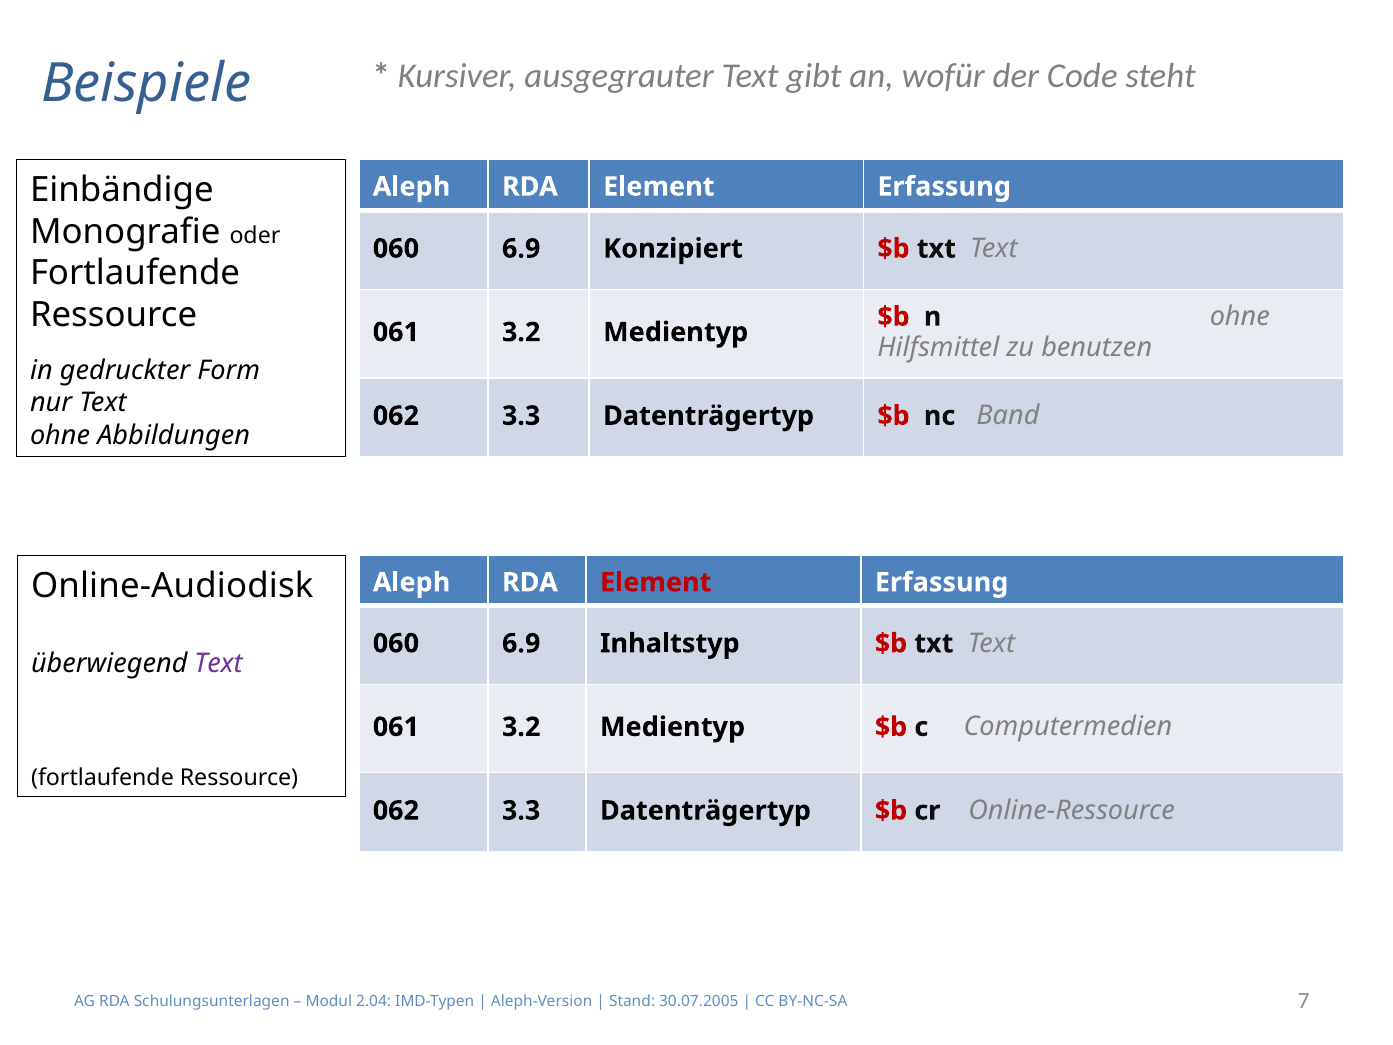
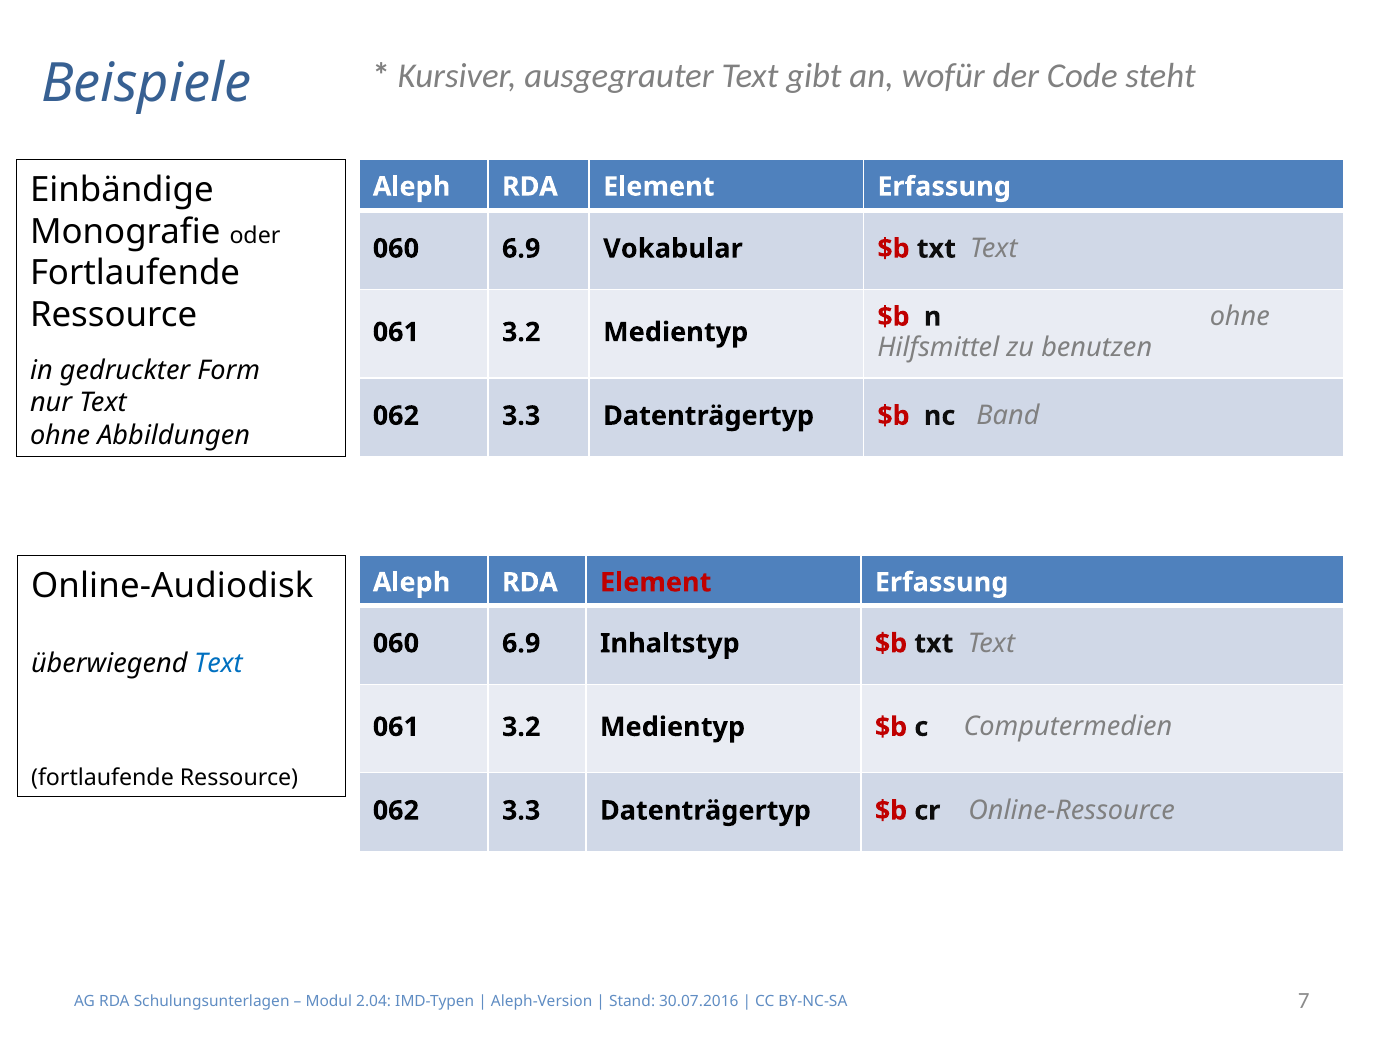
Konzipiert: Konzipiert -> Vokabular (673, 249)
Text colour: purple -> blue (218, 664)
30.07.2005: 30.07.2005 -> 30.07.2016 (699, 1001)
